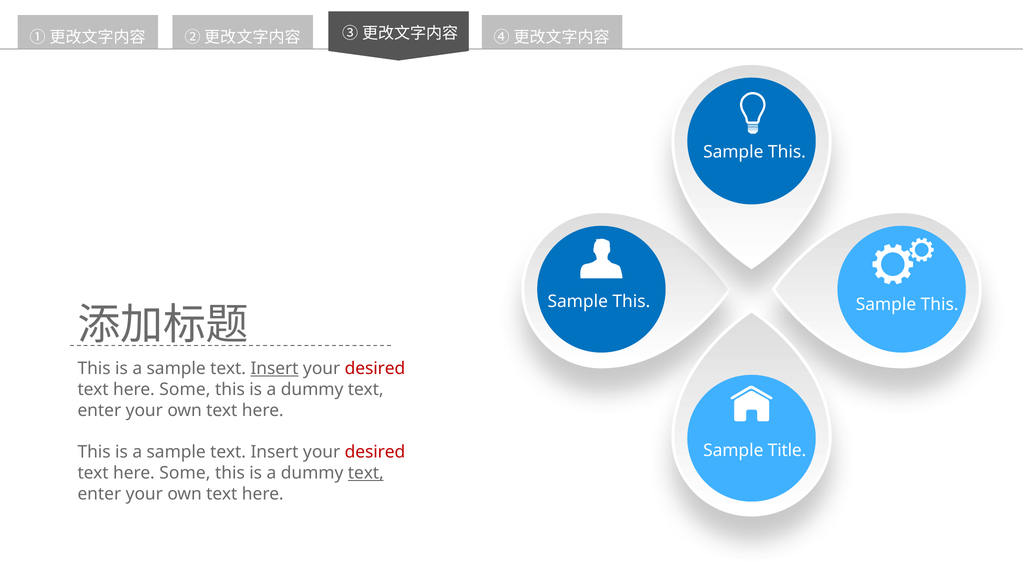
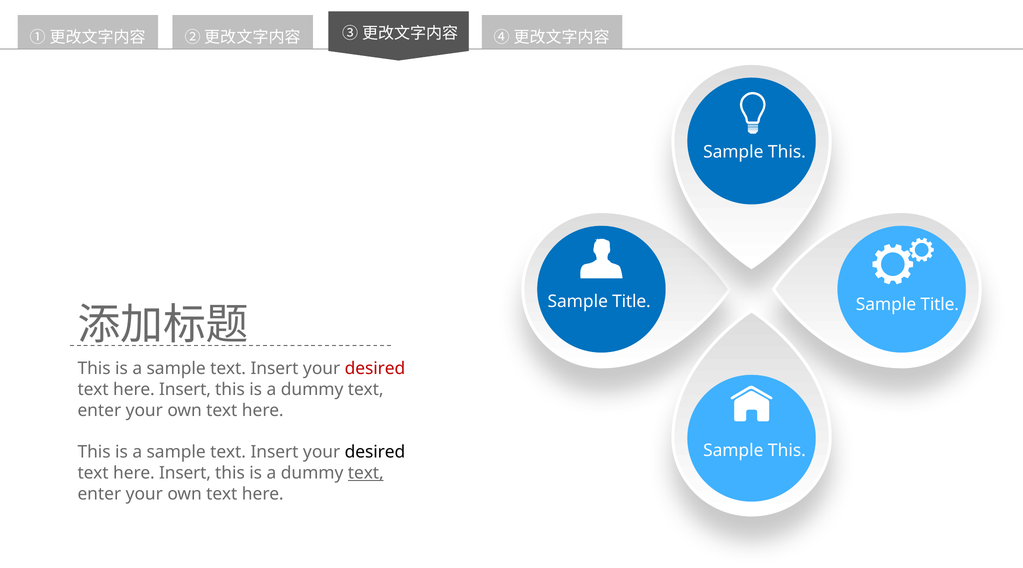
This: This -> Title (631, 302)
This: This -> Title (940, 305)
Insert underline: present -> none (275, 369)
Some: Some -> Insert (185, 390)
Title: Title -> This (787, 451)
desired colour: red -> black (375, 452)
Some: Some -> Insert (185, 473)
